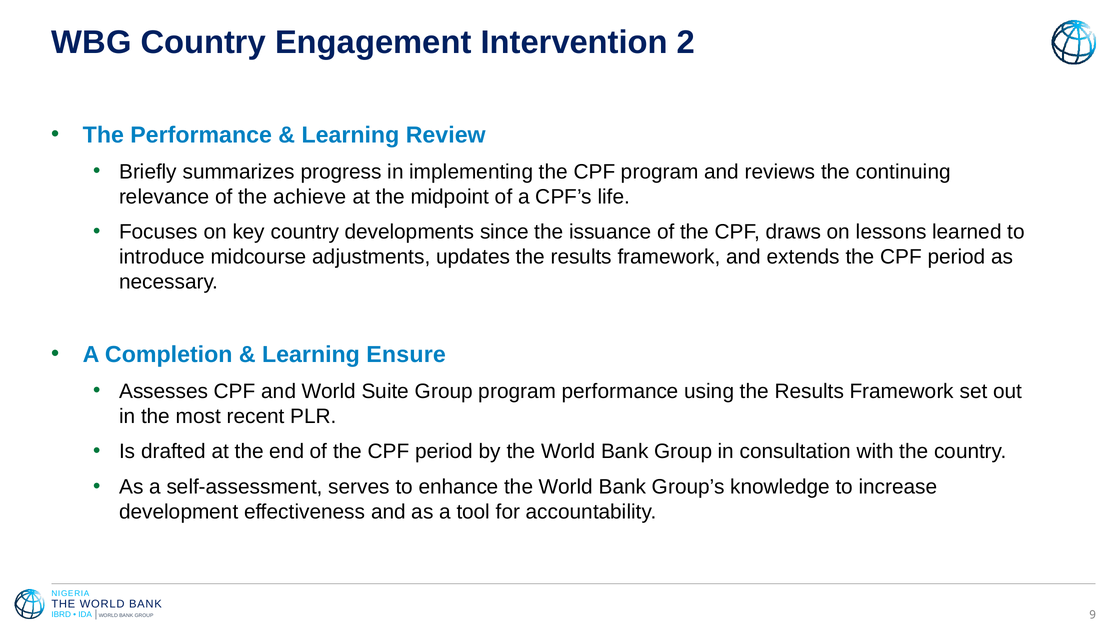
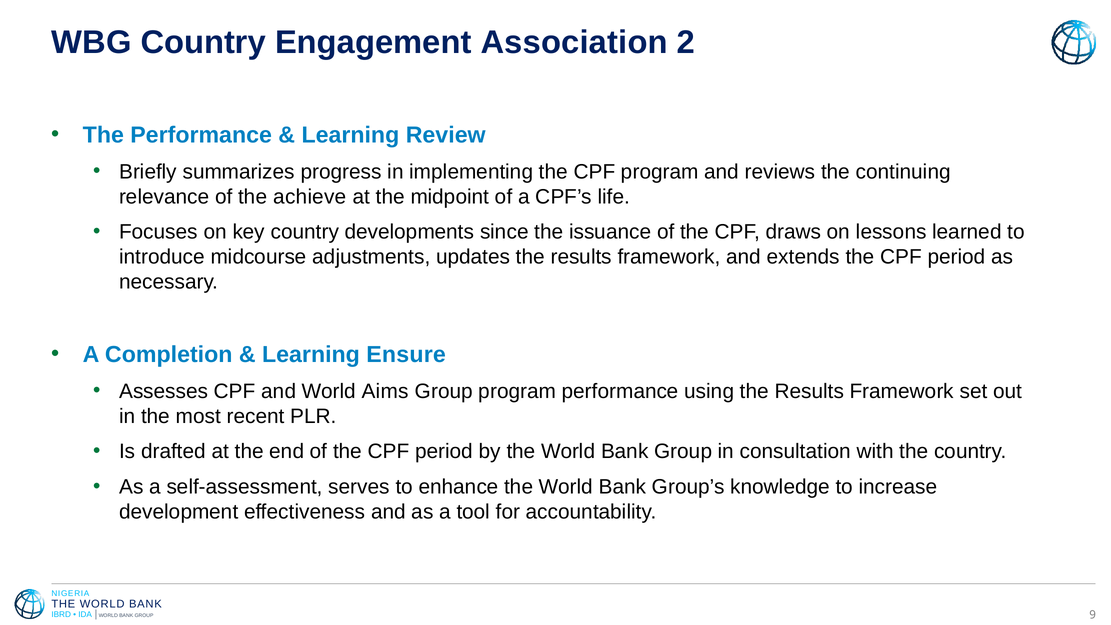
Intervention: Intervention -> Association (574, 43)
Suite: Suite -> Aims (385, 391)
